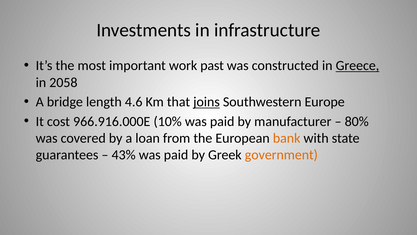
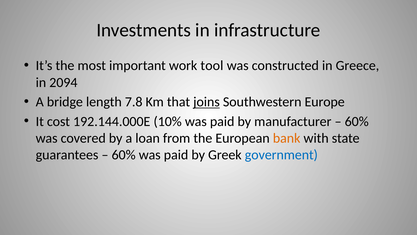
past: past -> tool (212, 66)
Greece underline: present -> none (357, 66)
2058: 2058 -> 2094 (63, 82)
4.6: 4.6 -> 7.8 (134, 102)
966.916.000E: 966.916.000E -> 192.144.000E (112, 121)
80%: 80% -> 60% (357, 121)
43%: 43% -> 60% (124, 155)
government colour: orange -> blue (281, 155)
